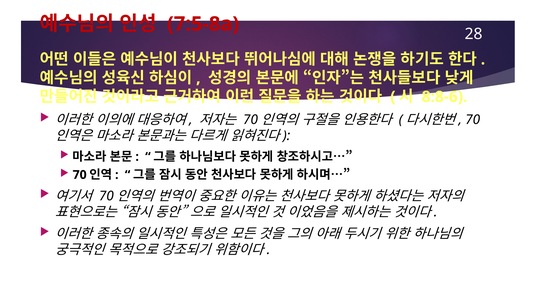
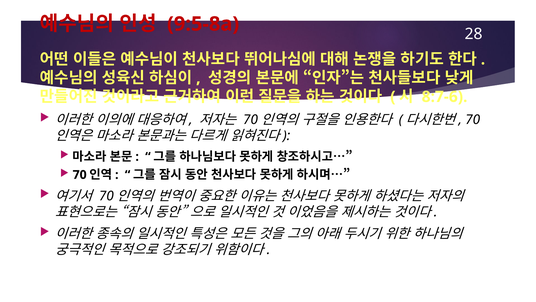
7:5-8a: 7:5-8a -> 9:5-8a (203, 24)
8:8-6: 8:8-6 -> 8:7-6 (445, 97)
